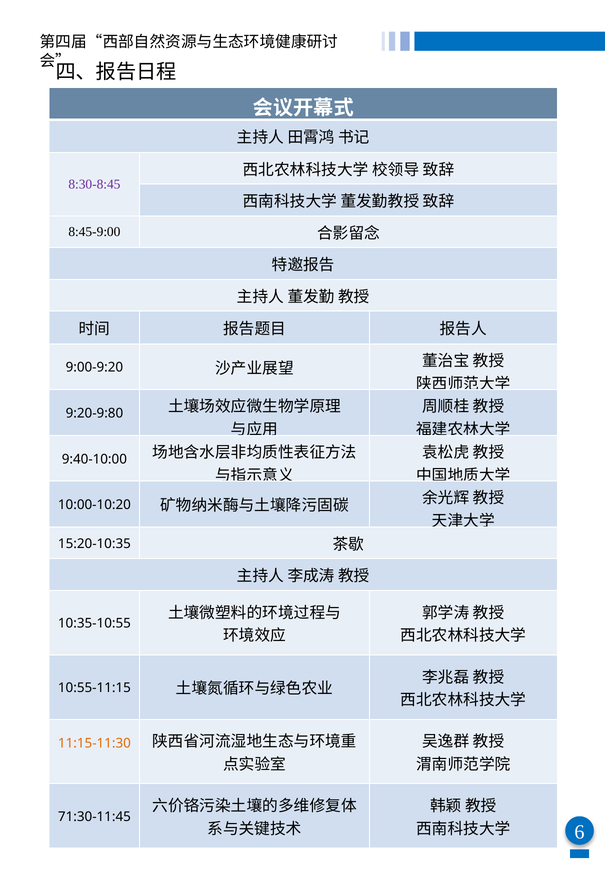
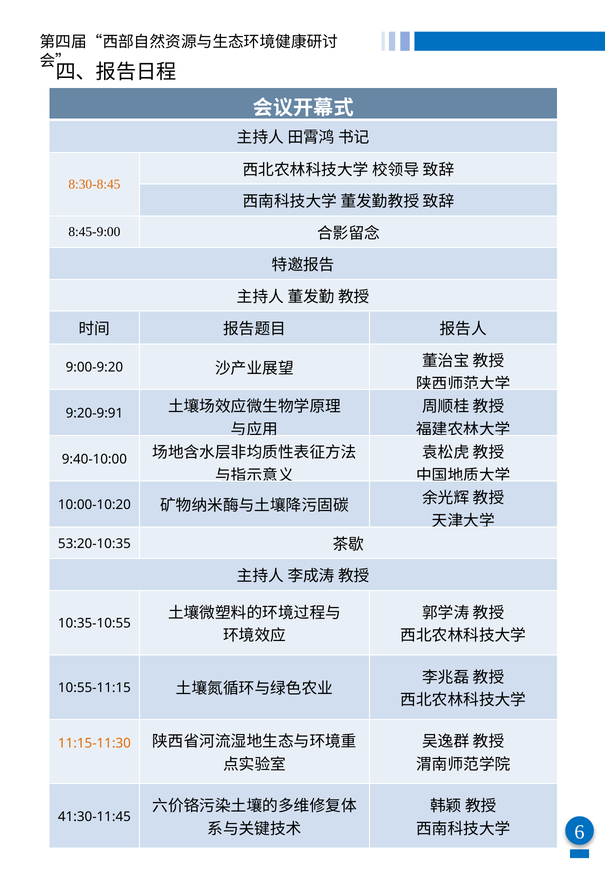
8:30-8:45 colour: purple -> orange (94, 184)
9:20-9:80: 9:20-9:80 -> 9:20-9:91 (94, 413)
15:20-10:35: 15:20-10:35 -> 53:20-10:35 (94, 544)
71:30-11:45: 71:30-11:45 -> 41:30-11:45 (94, 817)
